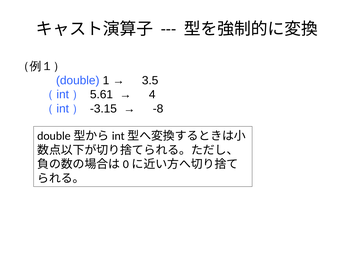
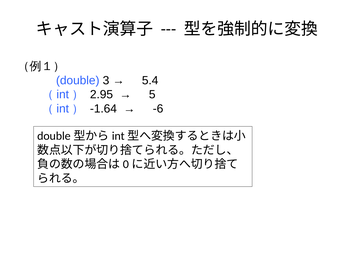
1: 1 -> 3 (106, 80)
3.5: 3.5 -> 5.4 (150, 80)
5.61: 5.61 -> 2.95 (101, 95)
4: 4 -> 5 (152, 95)
-3.15: -3.15 -> -1.64 (103, 109)
-8: -8 -> -6 (158, 109)
